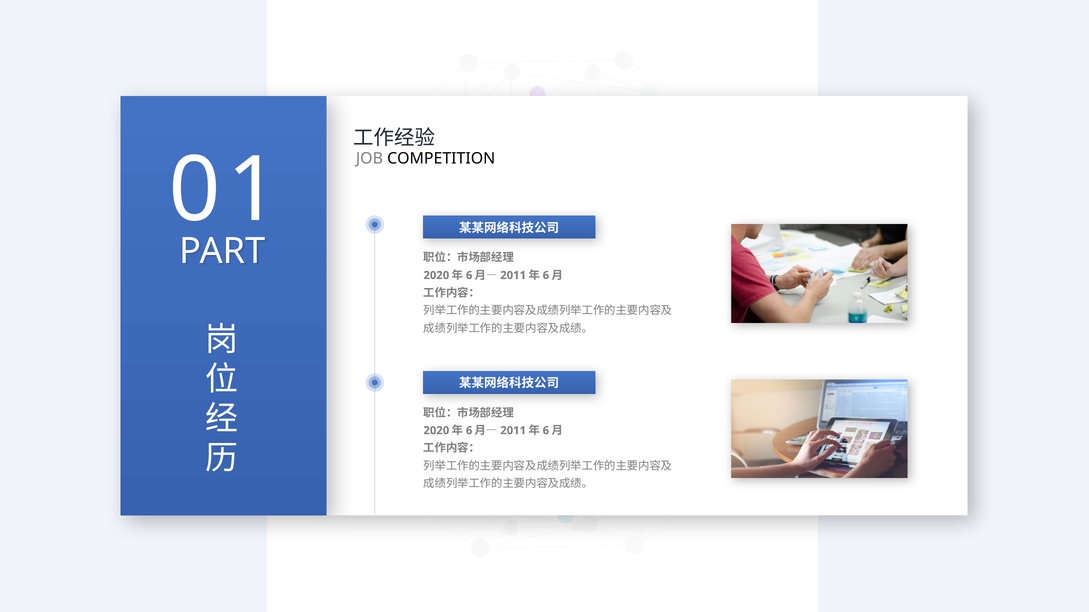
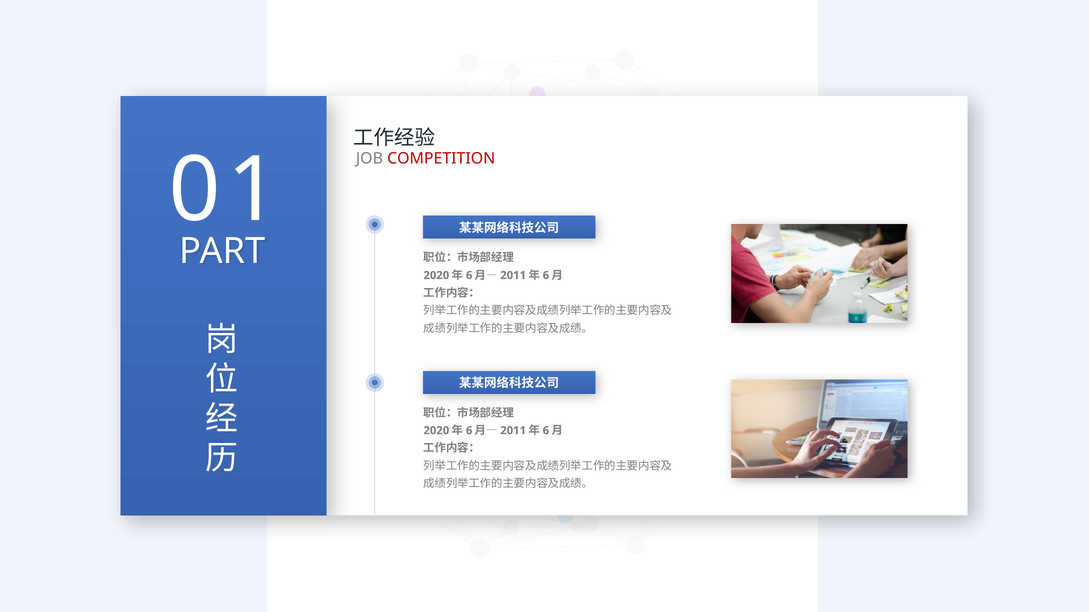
COMPETITION colour: black -> red (441, 159)
